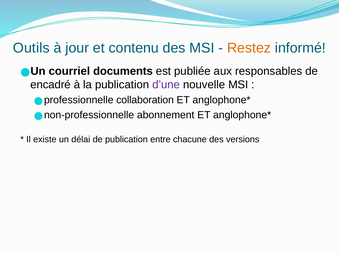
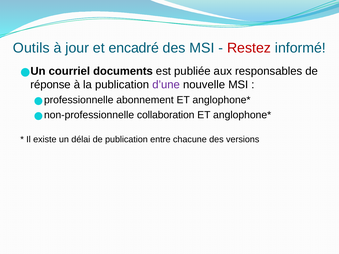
contenu: contenu -> encadré (134, 48)
Restez colour: orange -> red (249, 48)
encadré: encadré -> réponse (51, 85)
collaboration: collaboration -> abonnement (145, 100)
abonnement: abonnement -> collaboration (166, 115)
